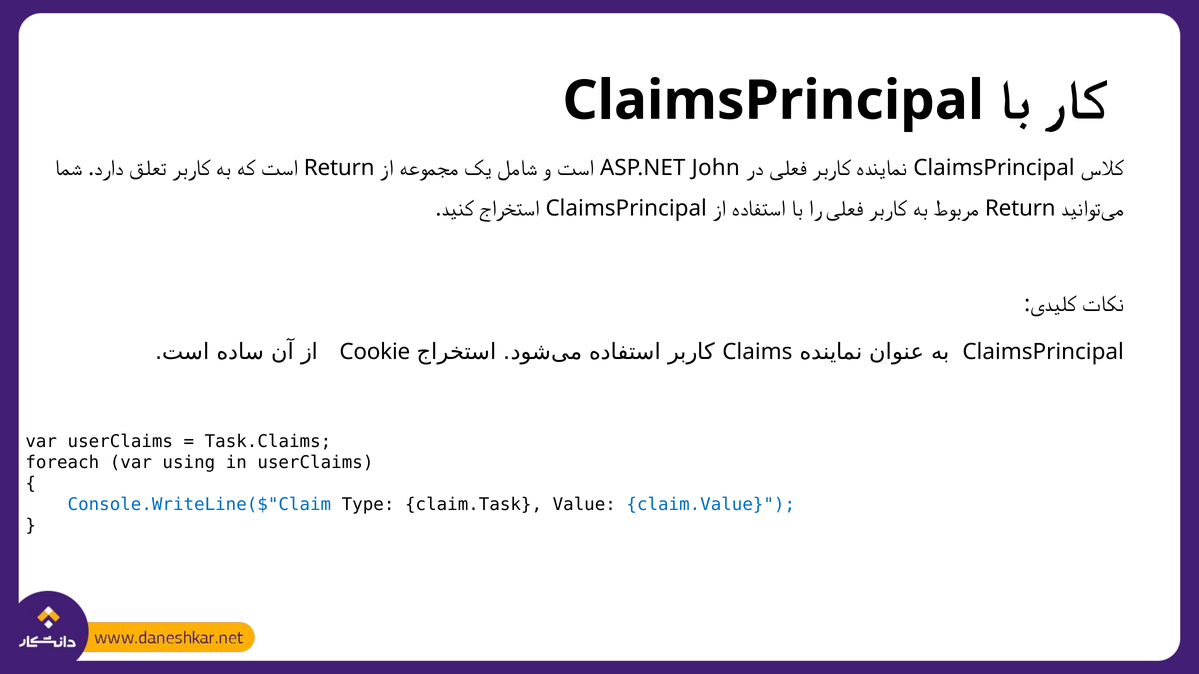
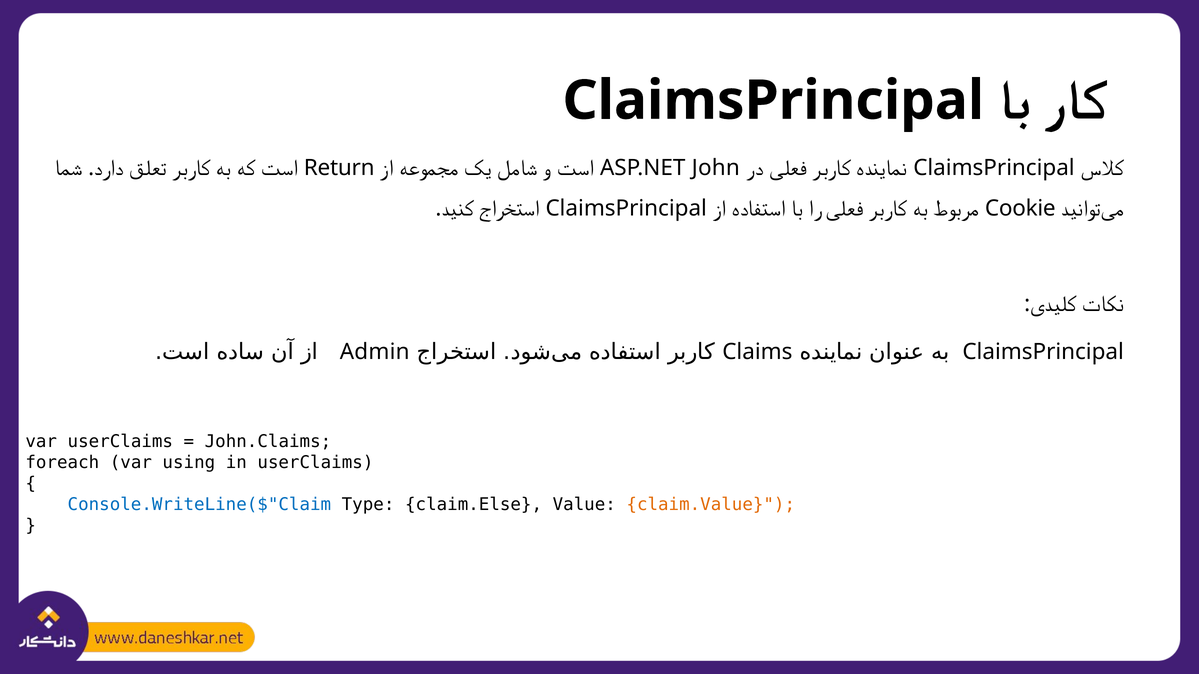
Return: Return -> Cookie (1020, 208)
Cookie: Cookie -> Admin (375, 352)
Task.Claims: Task.Claims -> John.Claims (268, 442)
claim.Task: claim.Task -> claim.Else (474, 505)
claim.Value colour: blue -> orange (711, 505)
